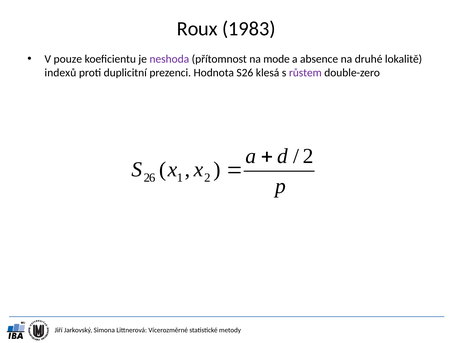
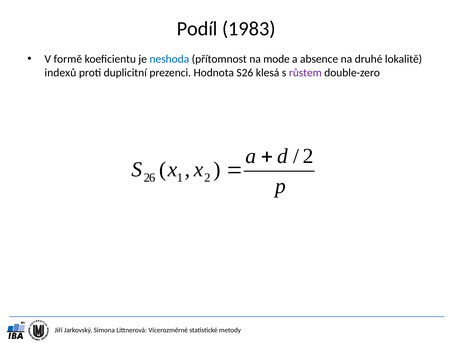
Roux: Roux -> Podíl (197, 29)
pouze: pouze -> formě (68, 59)
neshoda colour: purple -> blue (169, 59)
